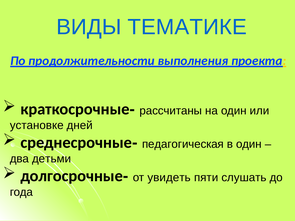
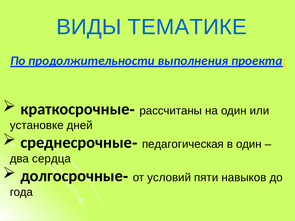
детьми: детьми -> сердца (52, 159)
увидеть: увидеть -> условий (169, 178)
слушать: слушать -> навыков (244, 178)
